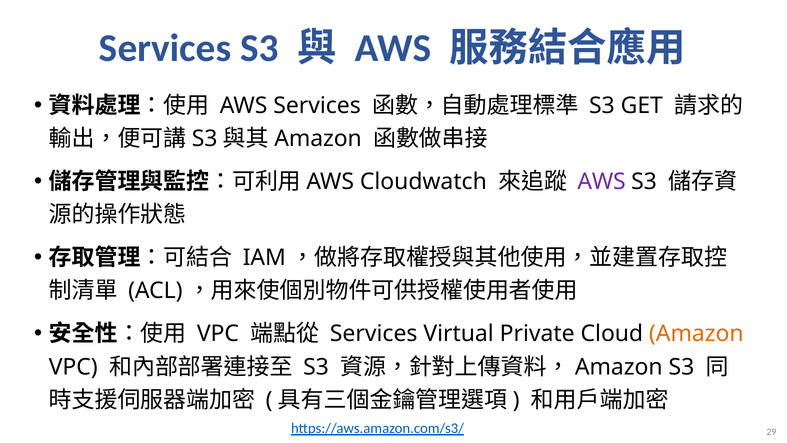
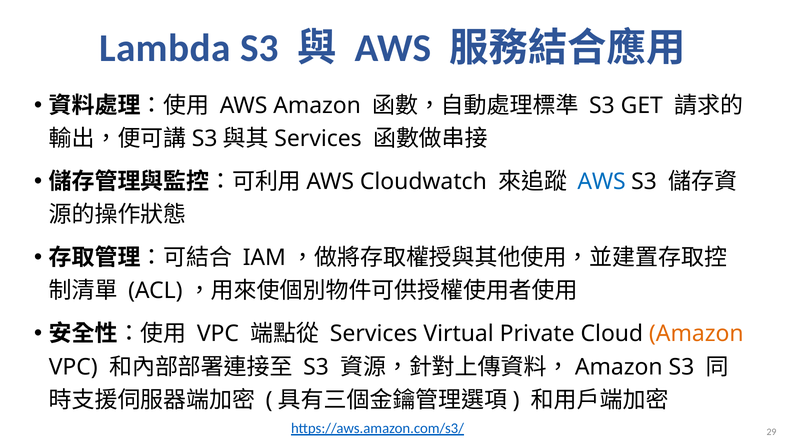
Services: Services -> Lambda (165, 48)
AWS Services: Services -> Amazon (317, 106)
Amazon: Amazon -> Services (318, 139)
AWS colour: purple -> blue (602, 182)
